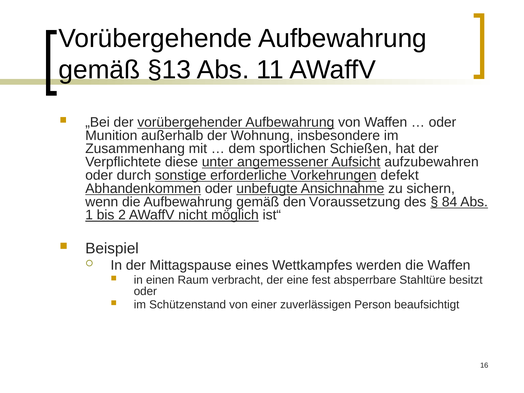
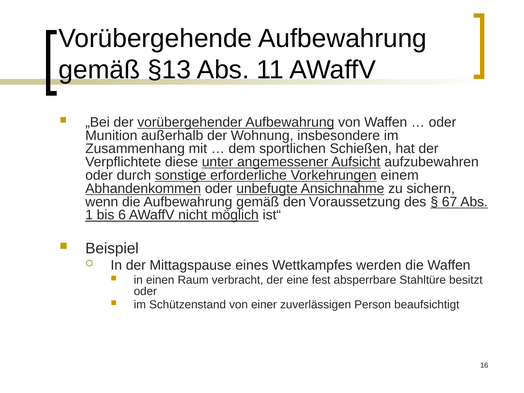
defekt: defekt -> einem (400, 175)
84: 84 -> 67 (450, 202)
2: 2 -> 6 (122, 215)
